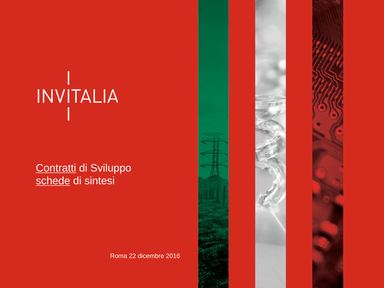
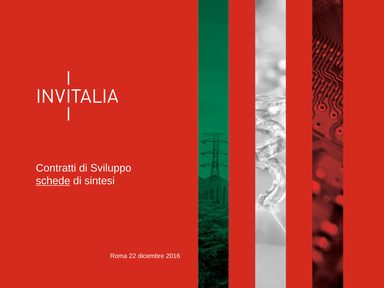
Contratti underline: present -> none (56, 168)
